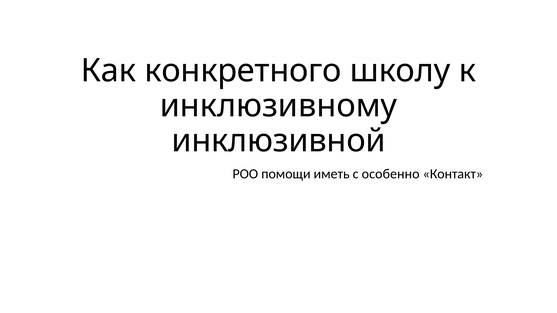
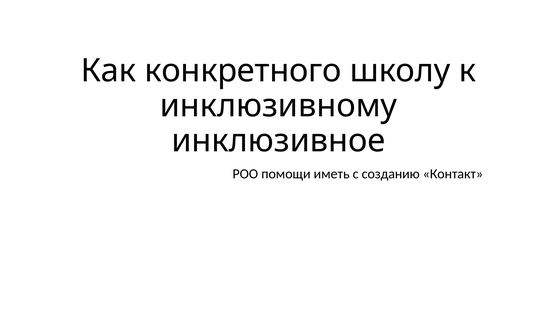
инклюзивной: инклюзивной -> инклюзивное (278, 141)
особенно: особенно -> созданию (391, 174)
